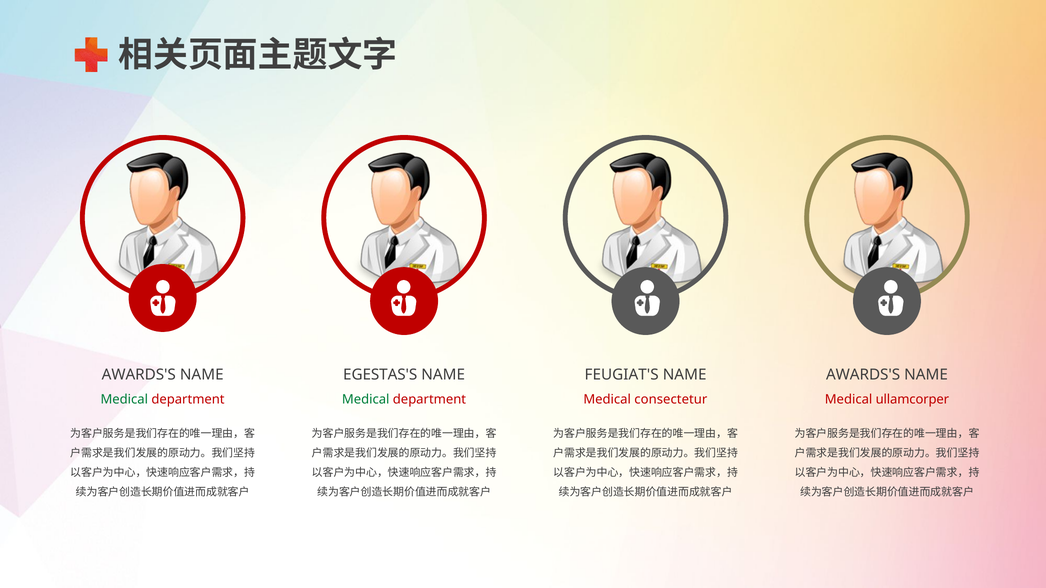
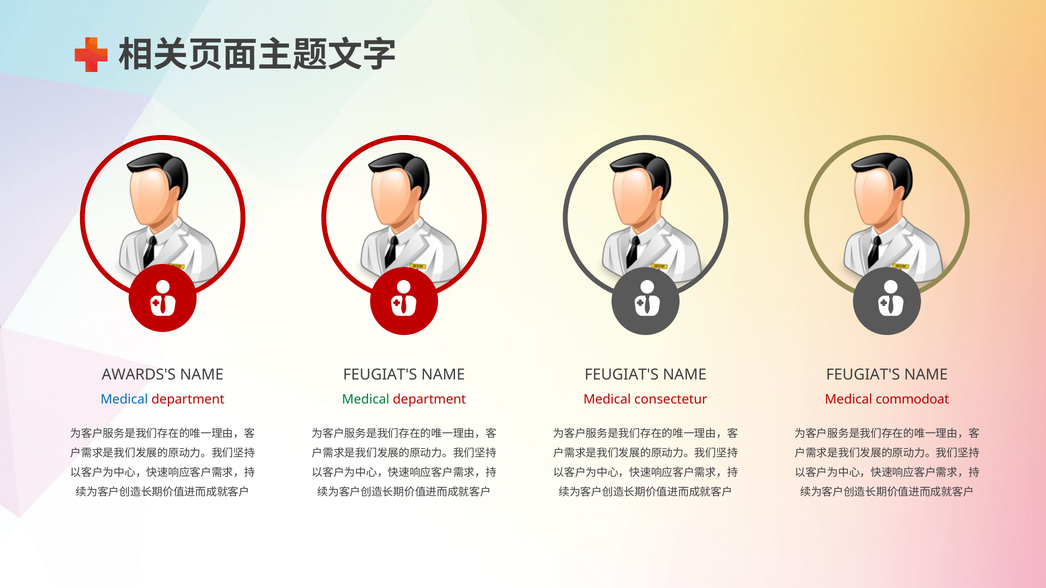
EGESTAS'S: EGESTAS'S -> FEUGIAT'S (380, 375)
AWARDS'S: AWARDS'S -> FEUGIAT'S (863, 375)
Medical colour: green -> blue (124, 400)
ullamcorper: ullamcorper -> commodoat (912, 400)
